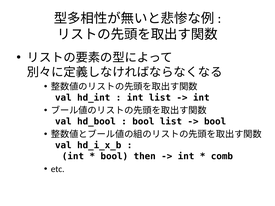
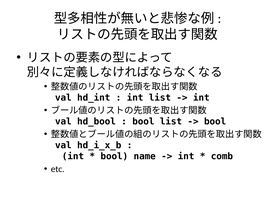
then: then -> name (145, 156)
